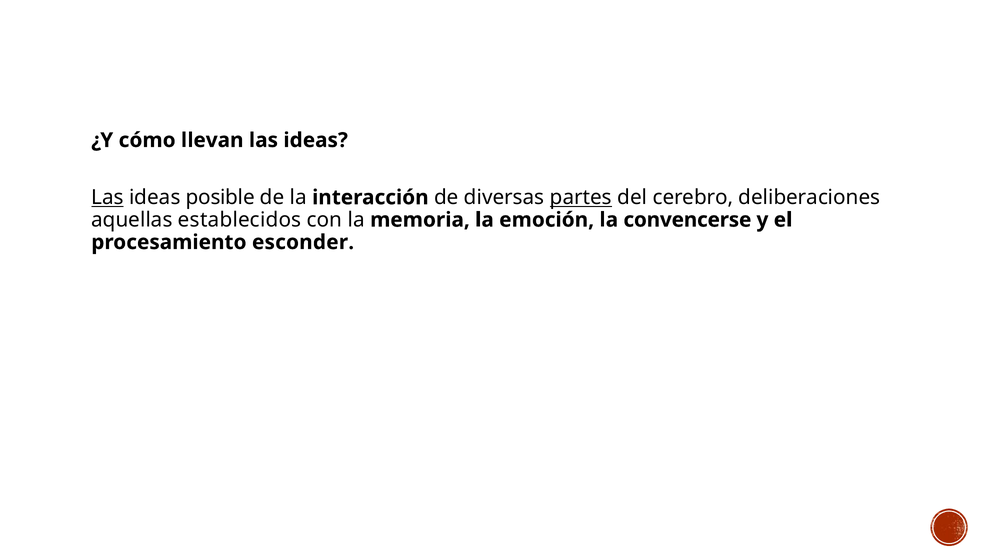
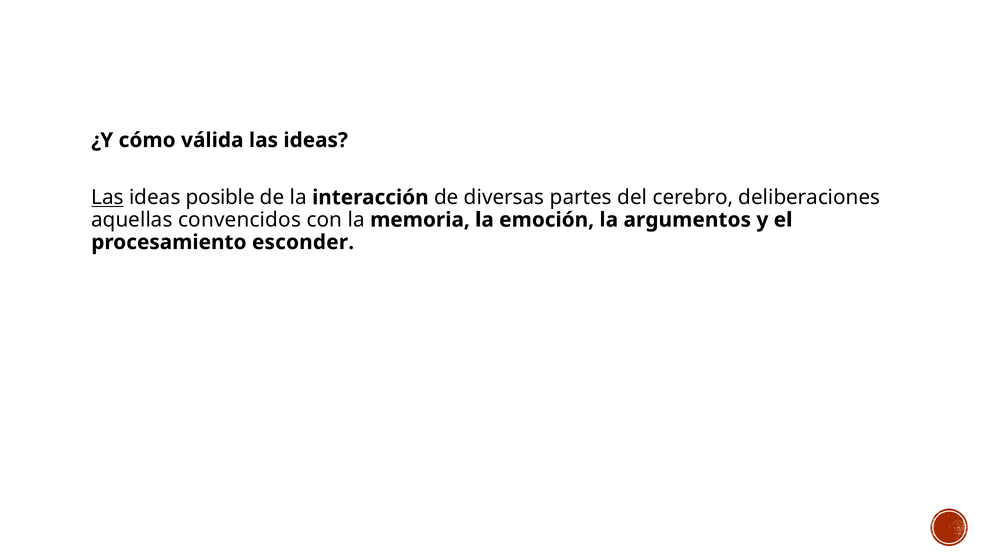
llevan: llevan -> válida (212, 140)
partes underline: present -> none (581, 197)
establecidos: establecidos -> convencidos (240, 220)
convencerse: convencerse -> argumentos (687, 220)
